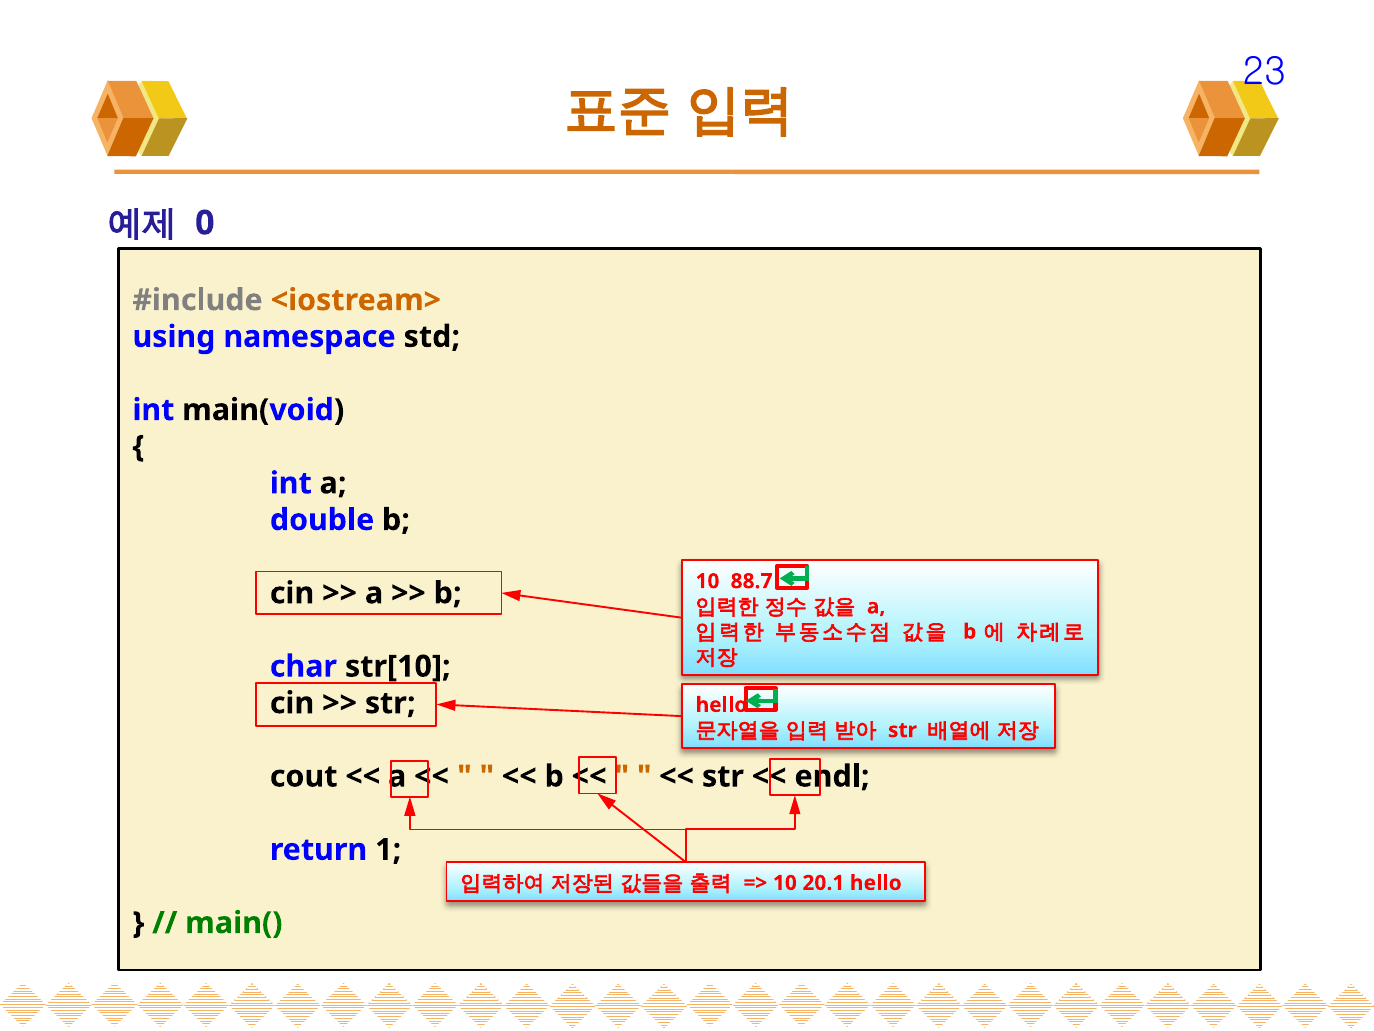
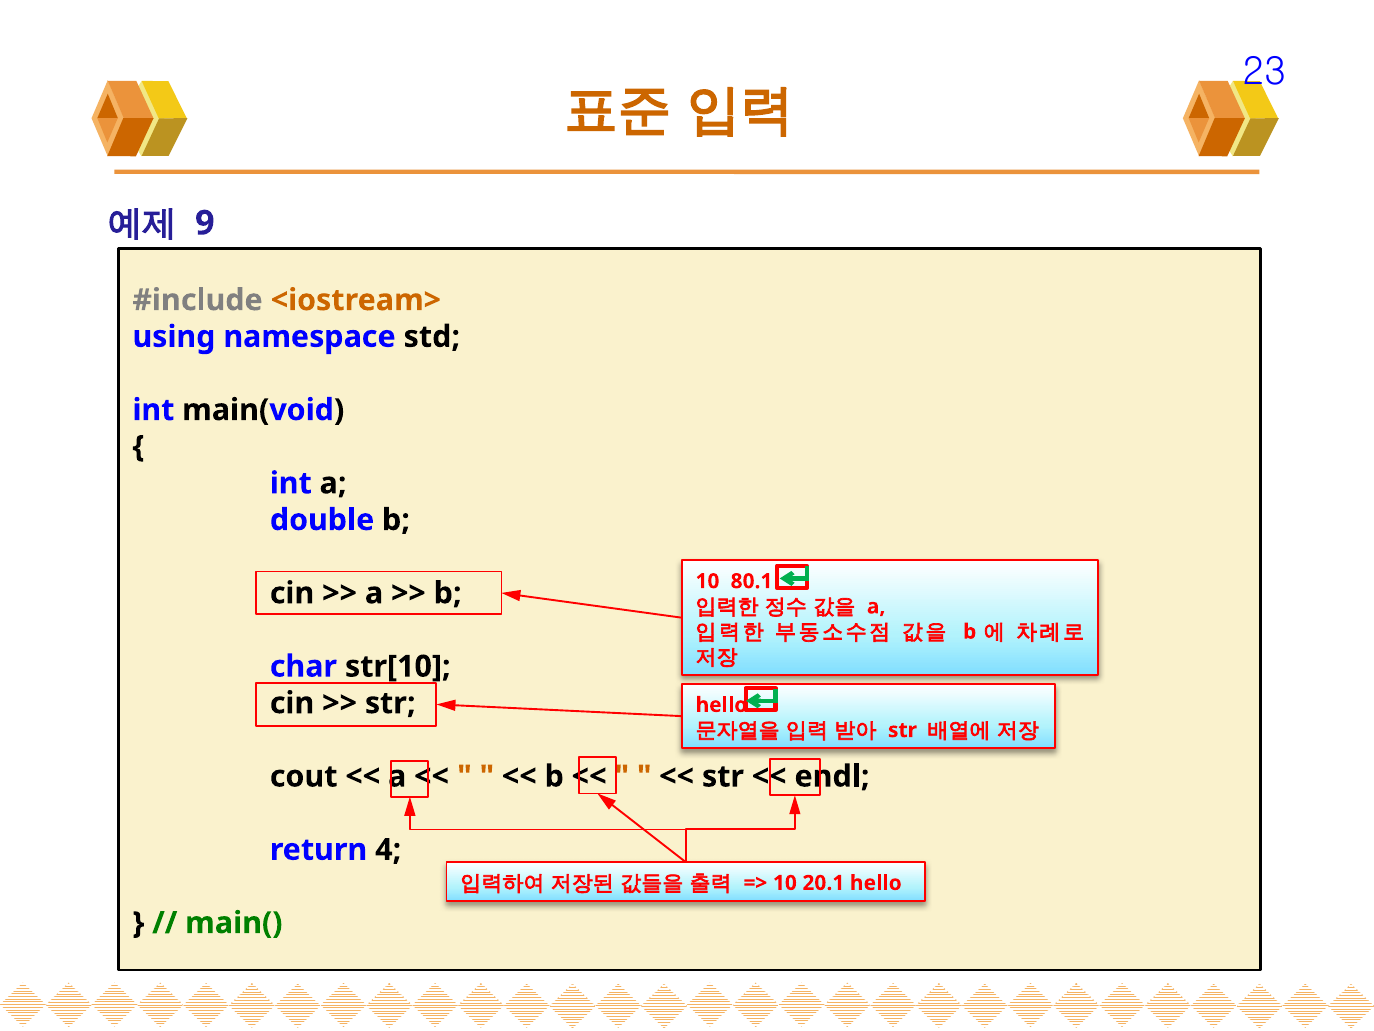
0: 0 -> 9 (205, 223)
88.7: 88.7 -> 80.1 (752, 581)
1: 1 -> 4 (388, 849)
